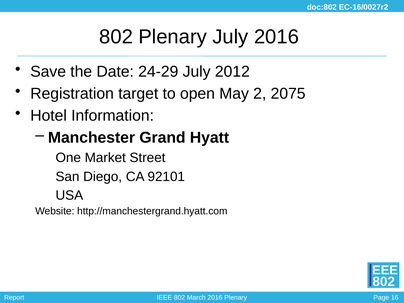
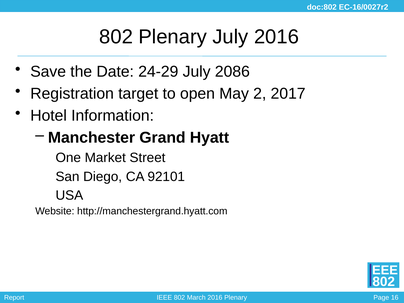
2012: 2012 -> 2086 (232, 72)
2075: 2075 -> 2017 (288, 94)
